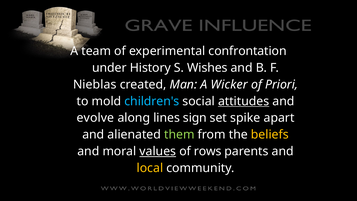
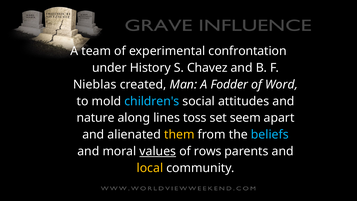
Wishes: Wishes -> Chavez (207, 68)
Wicker: Wicker -> Fodder (229, 84)
Priori: Priori -> Word (282, 84)
attitudes underline: present -> none (244, 101)
evolve: evolve -> nature (95, 118)
sign: sign -> toss (195, 118)
spike: spike -> seem (245, 118)
them colour: light green -> yellow (179, 135)
beliefs colour: yellow -> light blue (270, 135)
